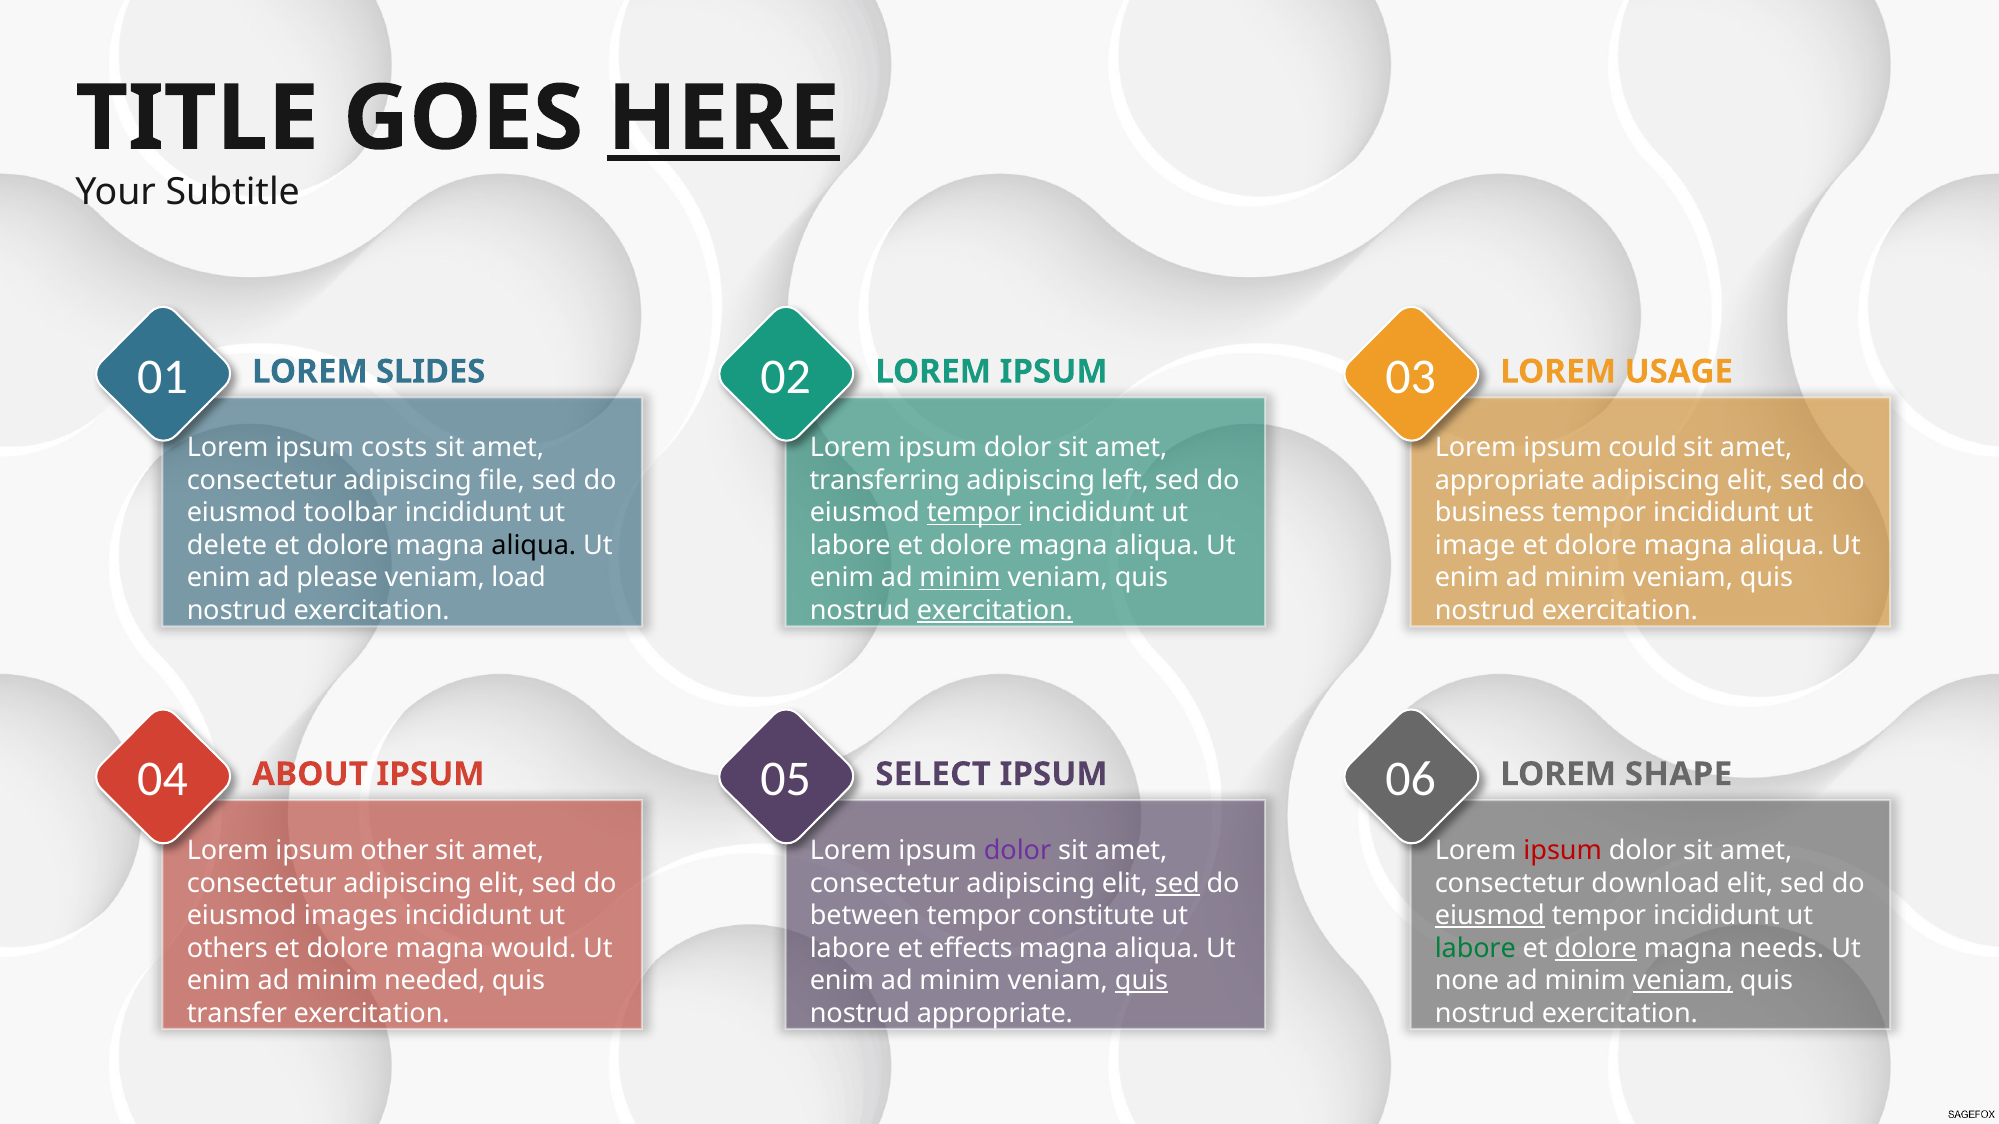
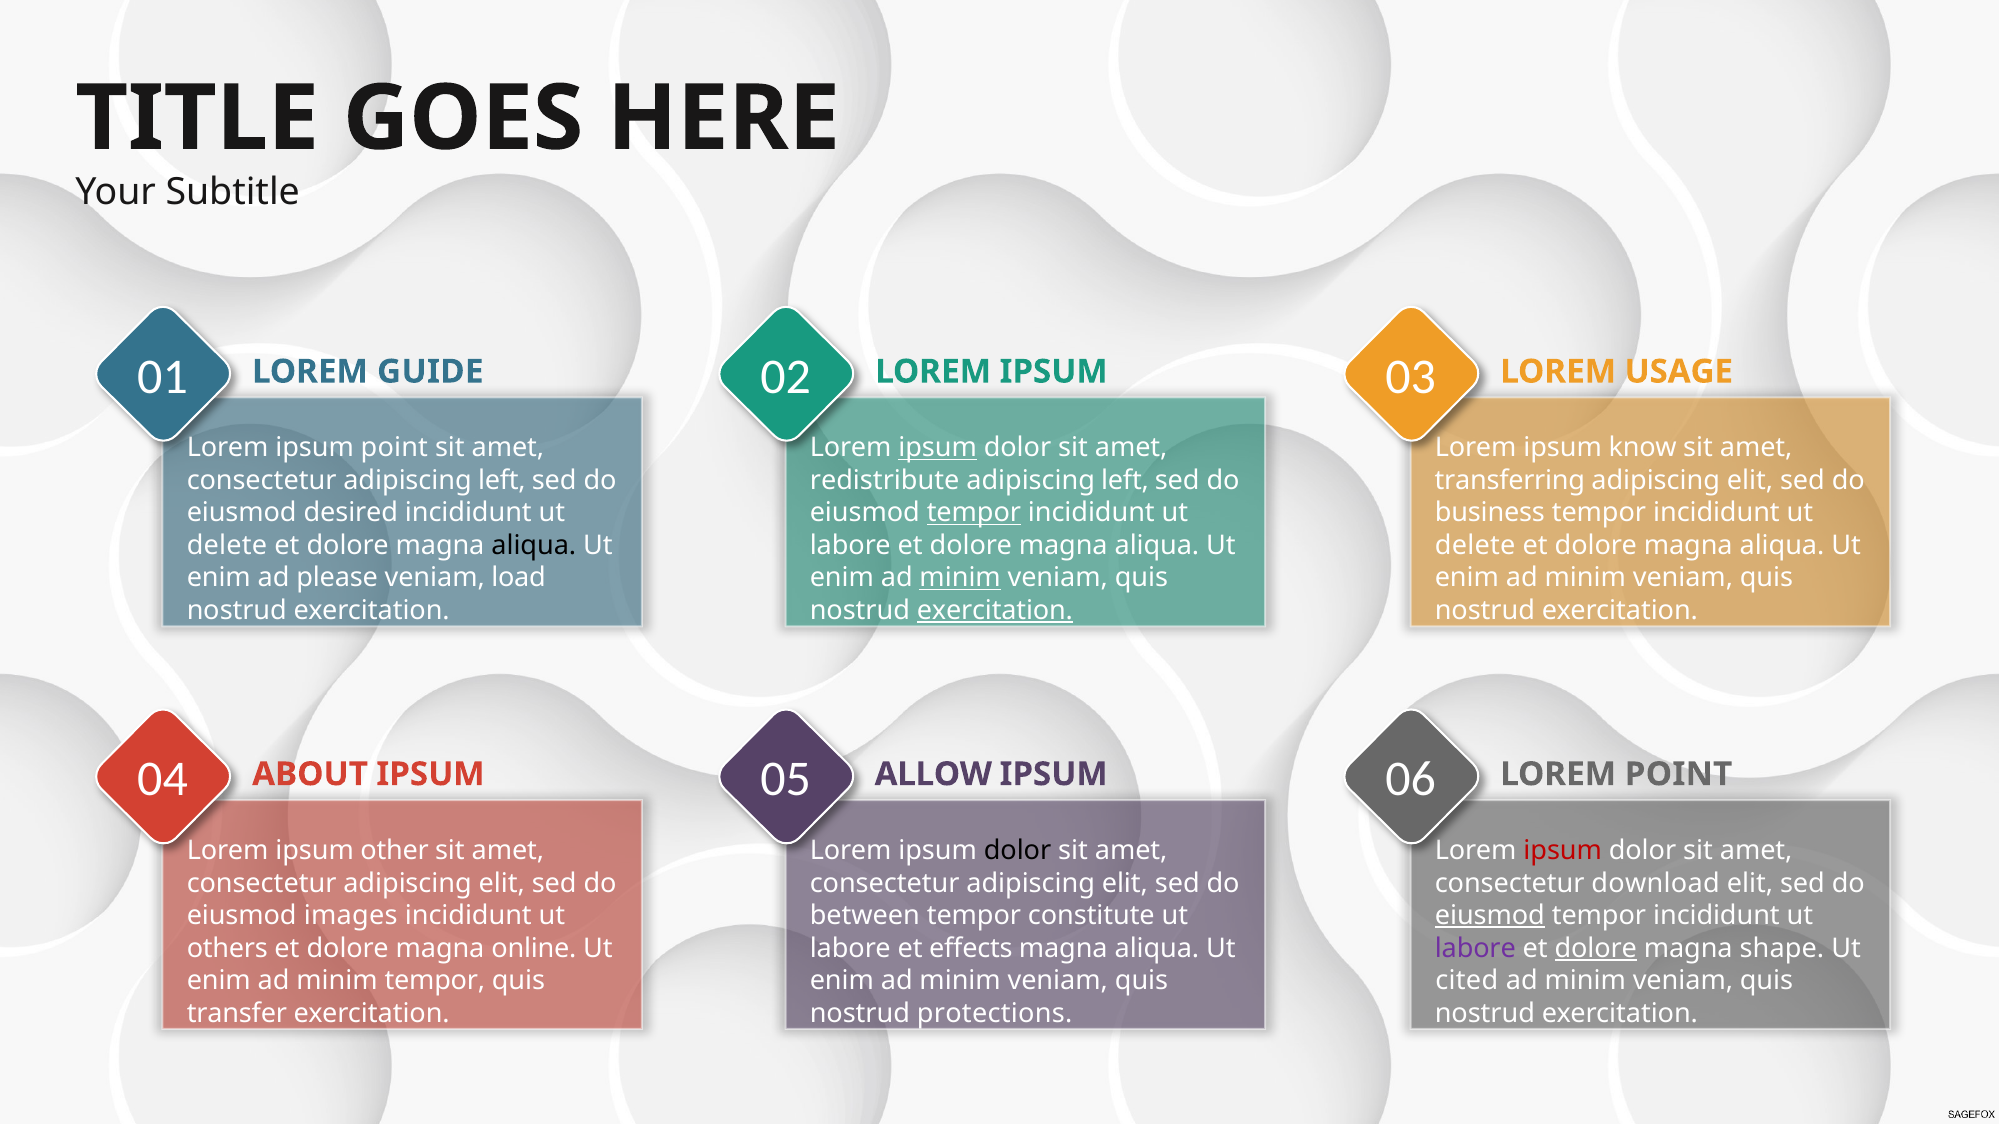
HERE underline: present -> none (724, 119)
SLIDES: SLIDES -> GUIDE (430, 372)
ipsum costs: costs -> point (394, 448)
ipsum underline: none -> present (938, 448)
could: could -> know (1643, 448)
consectetur adipiscing file: file -> left (502, 481)
transferring: transferring -> redistribute (885, 481)
appropriate: appropriate -> transferring (1510, 481)
toolbar: toolbar -> desired (351, 513)
image: image -> delete (1475, 546)
SELECT: SELECT -> ALLOW (933, 775)
LOREM SHAPE: SHAPE -> POINT (1679, 775)
dolor colour: purple -> black (1018, 851)
sed underline: present -> none (1177, 883)
would: would -> online (534, 949)
labore colour: green -> purple (1475, 949)
needs: needs -> shape (1782, 949)
minim needed: needed -> tempor (435, 981)
quis underline: present -> none (1142, 981)
none: none -> cited (1467, 981)
veniam underline: present -> none (1683, 981)
nostrud appropriate: appropriate -> protections (995, 1014)
